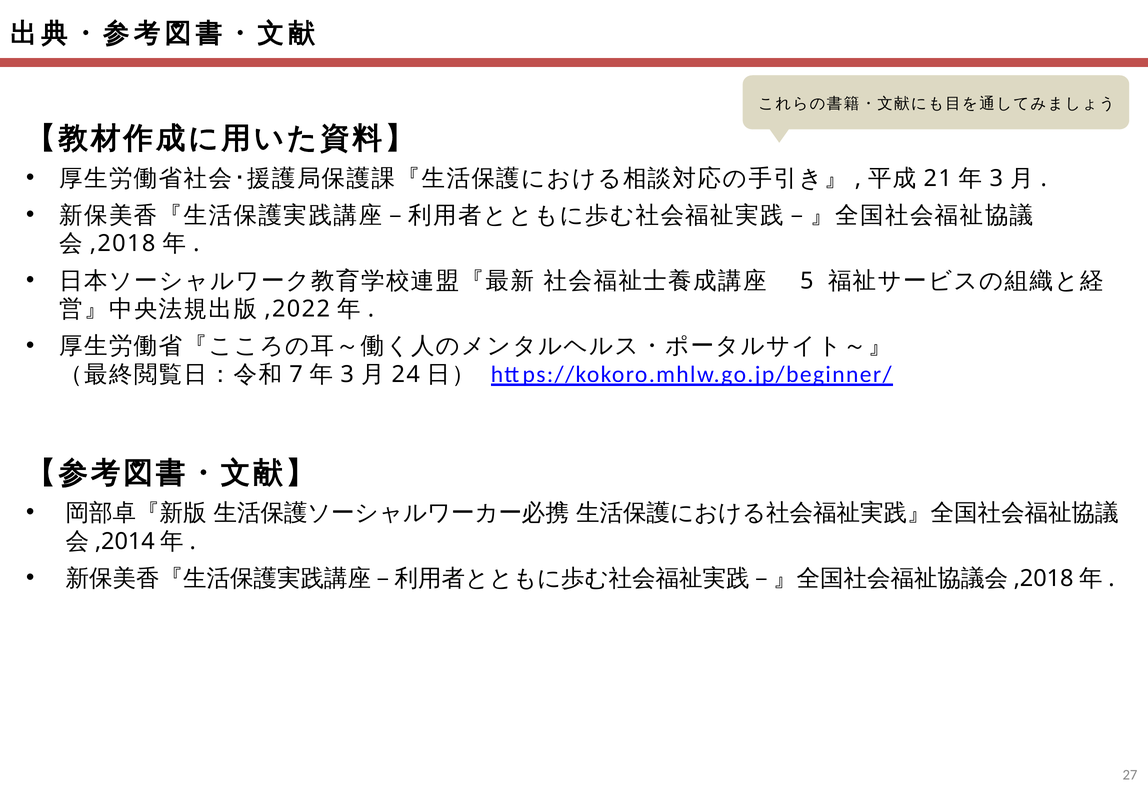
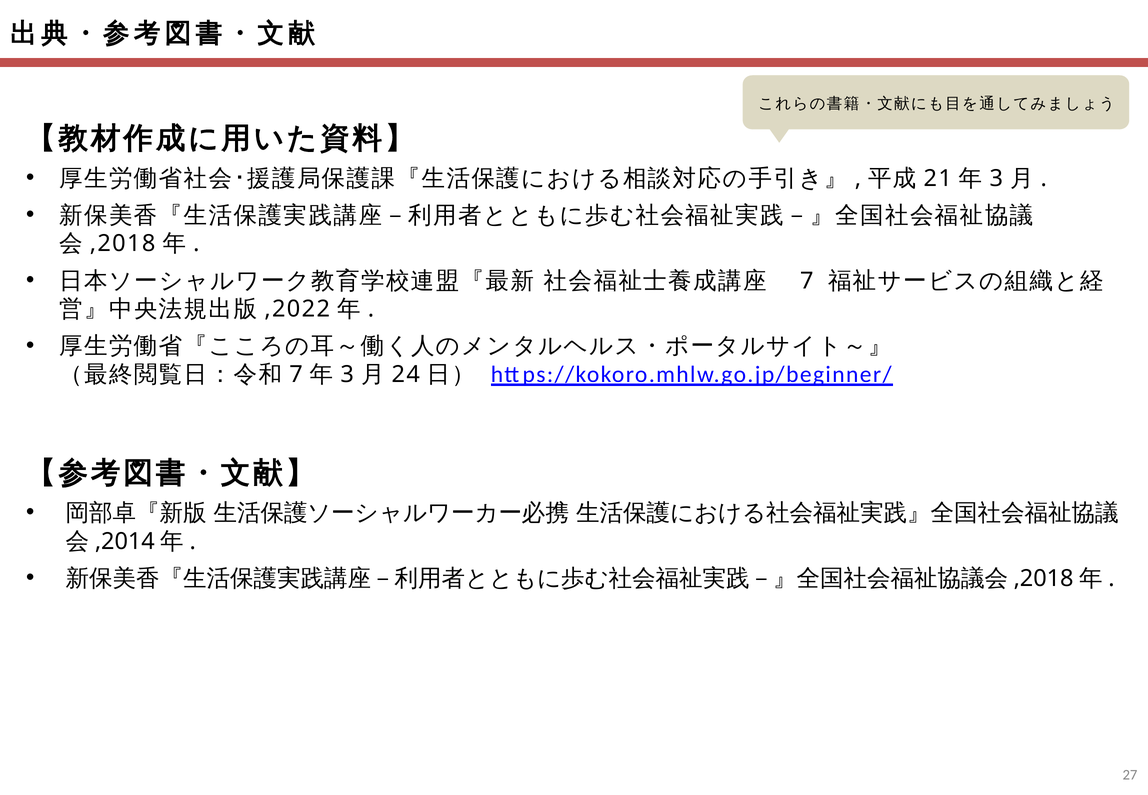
5: 5 -> 7 (807, 281)
